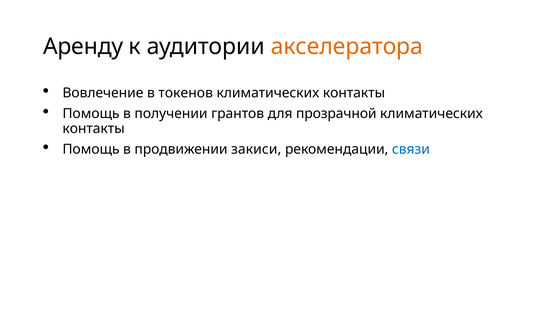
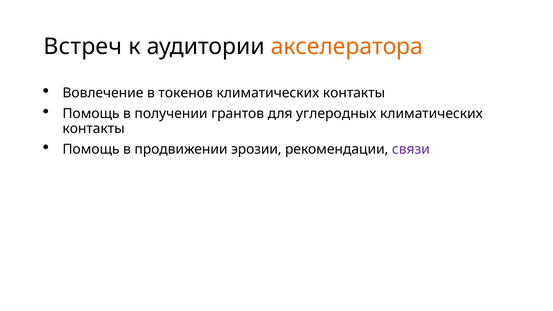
Аренду: Аренду -> Встреч (83, 46)
прозрачной: прозрачной -> углеродных (336, 114)
закиси: закиси -> эрозии (256, 149)
связи colour: blue -> purple (411, 149)
